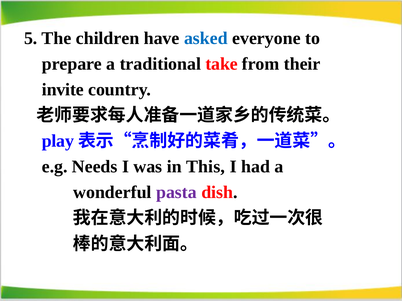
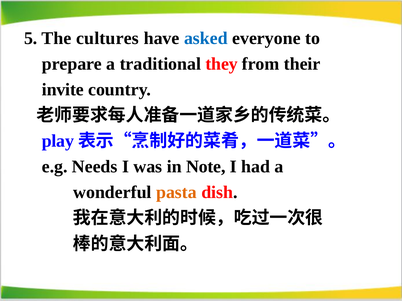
children: children -> cultures (107, 38)
take: take -> they (222, 64)
This: This -> Note (206, 167)
pasta colour: purple -> orange (176, 193)
